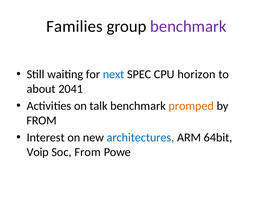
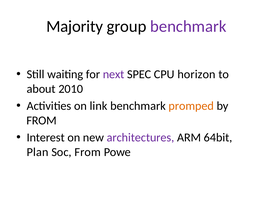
Families: Families -> Majority (75, 26)
next colour: blue -> purple (114, 74)
2041: 2041 -> 2010 (71, 89)
talk: talk -> link (99, 106)
architectures colour: blue -> purple (141, 137)
Voip: Voip -> Plan (38, 152)
